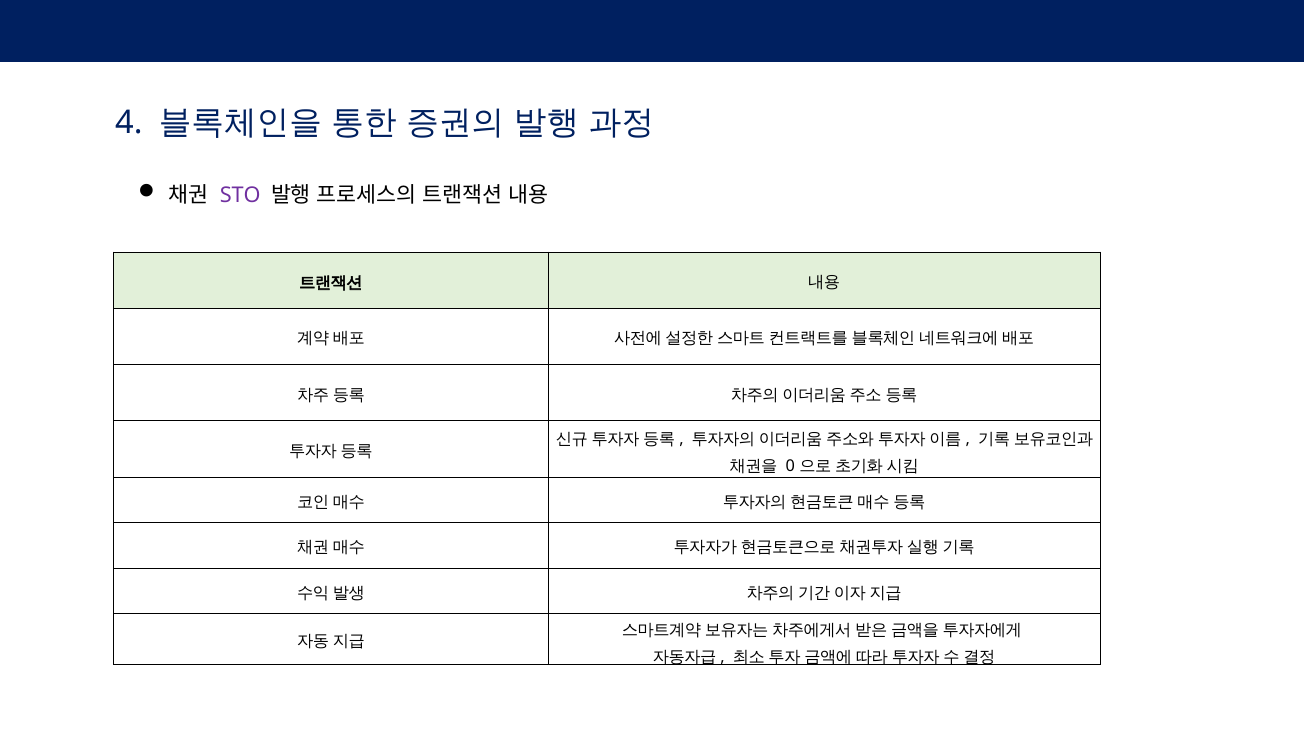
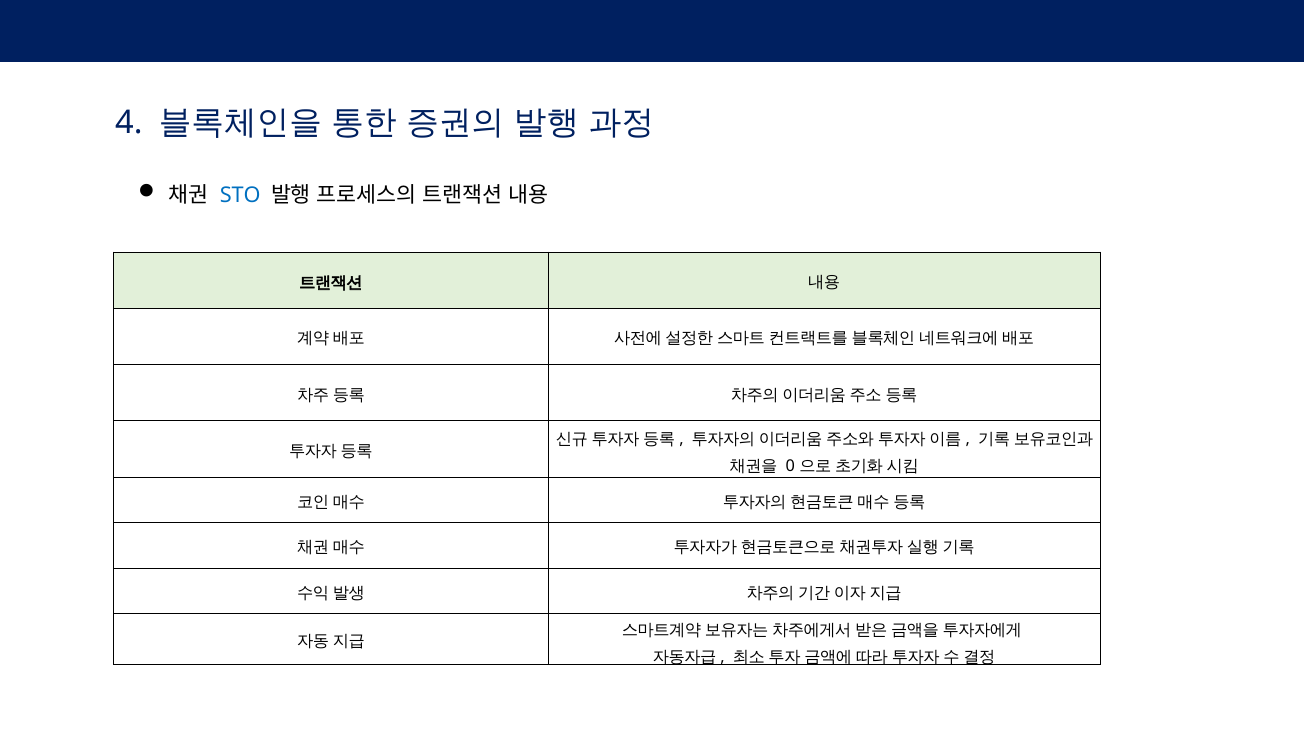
STO colour: purple -> blue (240, 195)
